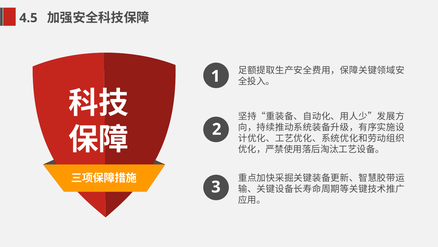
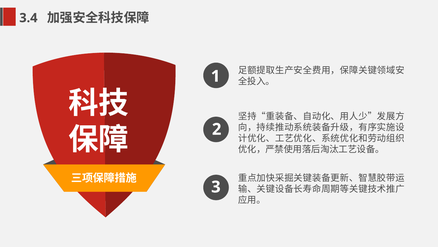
4.5: 4.5 -> 3.4 (28, 18)
